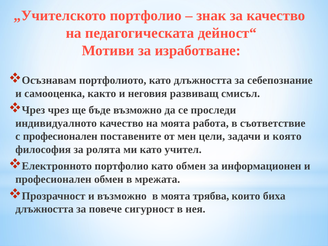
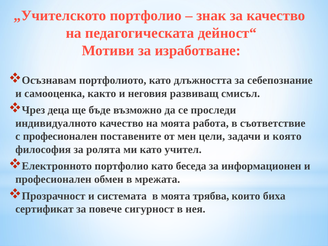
Чрез чрез: чрез -> деца (58, 110)
като обмен: обмен -> беседа (191, 166)
и възможно: възможно -> системата (122, 196)
длъжността: длъжността -> сертификат (44, 209)
